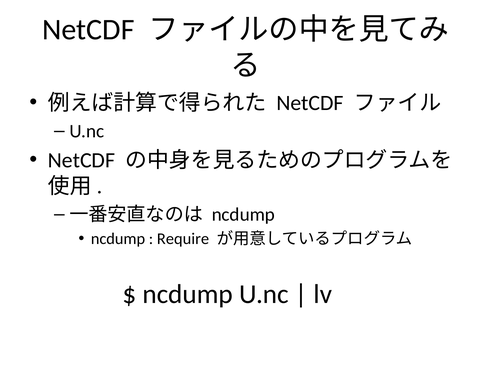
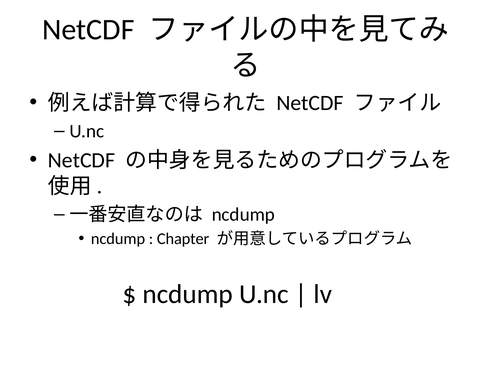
Require: Require -> Chapter (183, 239)
